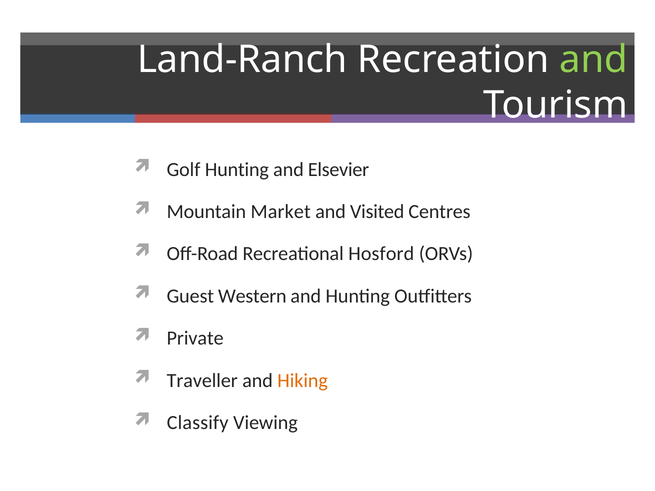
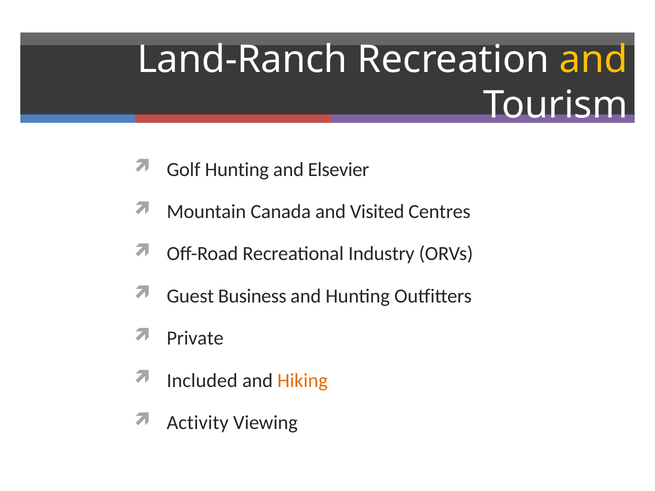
and colour: light green -> yellow (594, 60)
Market: Market -> Canada (281, 212)
Hosford: Hosford -> Industry (381, 254)
Western: Western -> Business (252, 296)
Traveller: Traveller -> Included (202, 381)
Classify: Classify -> Activity (198, 423)
